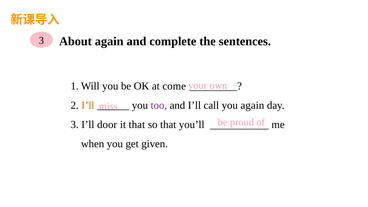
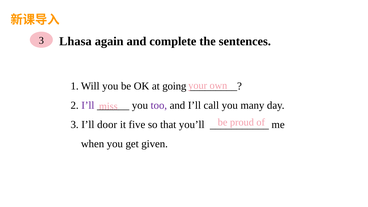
About: About -> Lhasa (75, 41)
come: come -> going (174, 86)
I’ll colour: orange -> purple (88, 105)
you again: again -> many (252, 105)
it that: that -> five (137, 125)
